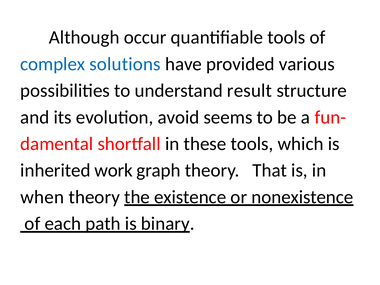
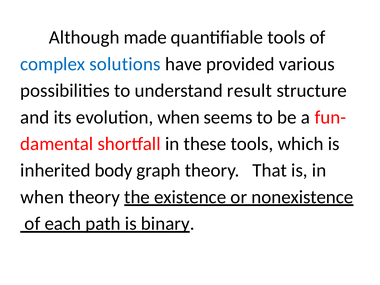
occur: occur -> made (145, 37)
evolution avoid: avoid -> when (179, 117)
work: work -> body (114, 170)
